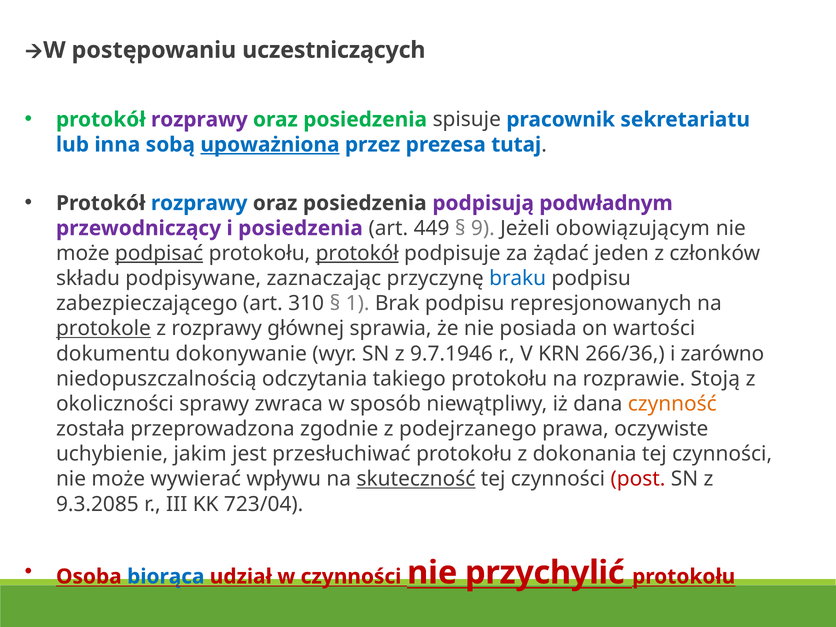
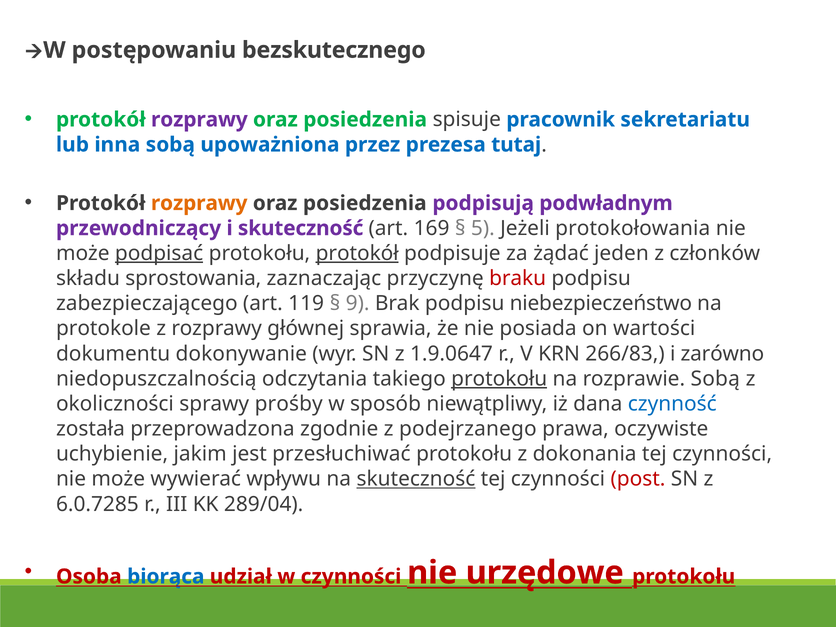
uczestniczących: uczestniczących -> bezskutecznego (334, 50)
upoważniona underline: present -> none (270, 145)
rozprawy colour: blue -> orange (199, 203)
i posiedzenia: posiedzenia -> skuteczność (301, 228)
449: 449 -> 169 (432, 228)
9: 9 -> 5 (483, 228)
obowiązującym: obowiązującym -> protokołowania (633, 228)
podpisywane: podpisywane -> sprostowania (193, 278)
braku colour: blue -> red (518, 278)
310: 310 -> 119 (306, 304)
1: 1 -> 9 (358, 304)
represjonowanych: represjonowanych -> niebezpieczeństwo (601, 304)
protokole underline: present -> none (103, 329)
9.7.1946: 9.7.1946 -> 1.9.0647 (451, 354)
266/36: 266/36 -> 266/83 (625, 354)
protokołu underline: none -> present (499, 379)
rozprawie Stoją: Stoją -> Sobą (715, 379)
zwraca: zwraca -> prośby (289, 404)
czynność colour: orange -> blue (672, 404)
9.3.2085: 9.3.2085 -> 6.0.7285 (97, 504)
723/04: 723/04 -> 289/04 (264, 504)
przychylić: przychylić -> urzędowe (545, 573)
